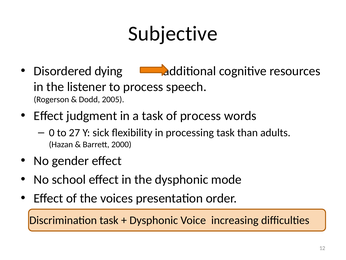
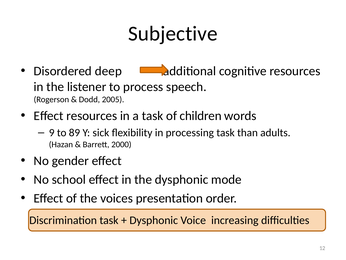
dying: dying -> deep (108, 71)
Effect judgment: judgment -> resources (92, 116)
of process: process -> children (201, 116)
0: 0 -> 9 (52, 133)
27: 27 -> 89 (74, 133)
